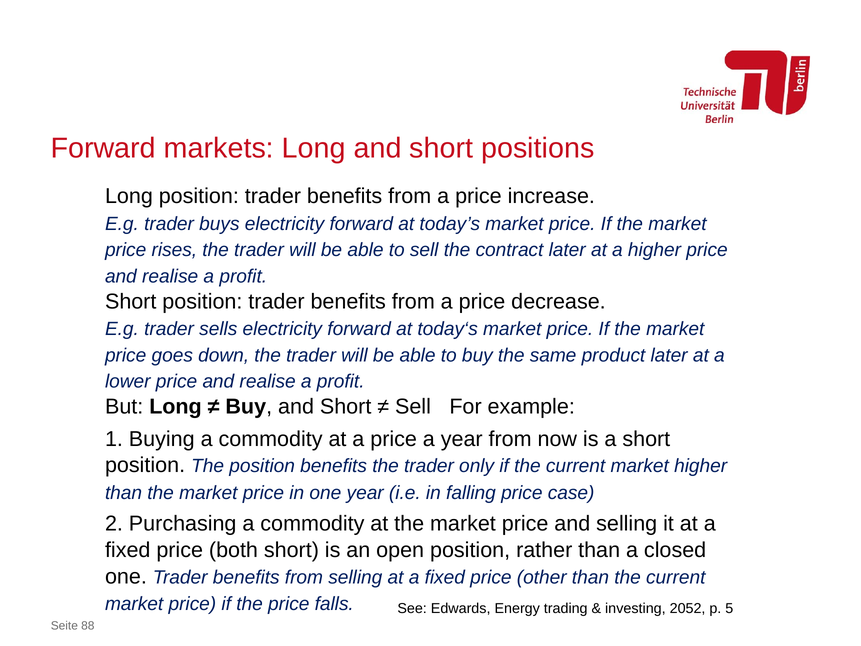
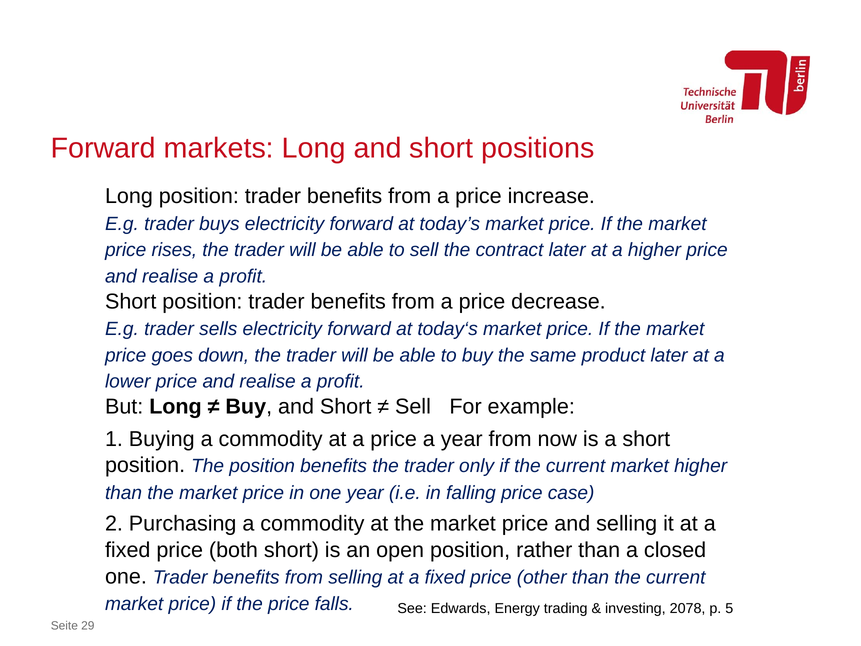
2052: 2052 -> 2078 (688, 608)
88: 88 -> 29 (88, 626)
